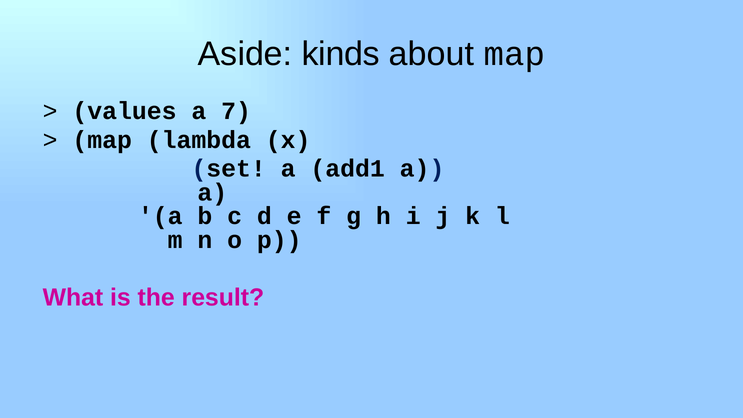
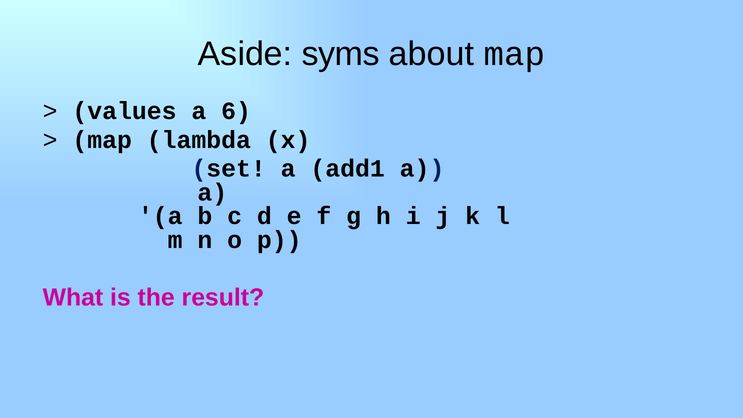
kinds: kinds -> syms (341, 54)
7: 7 -> 6 (236, 111)
